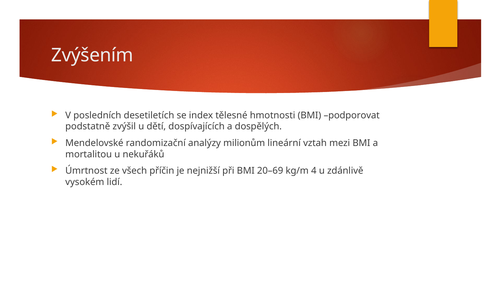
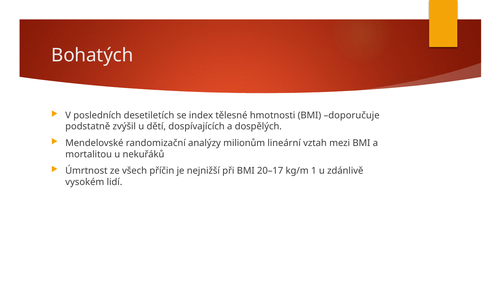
Zvýšením: Zvýšením -> Bohatých (92, 55)
podporovat: podporovat -> doporučuje (352, 115)
20–69: 20–69 -> 20–17 (270, 171)
4: 4 -> 1 (314, 171)
